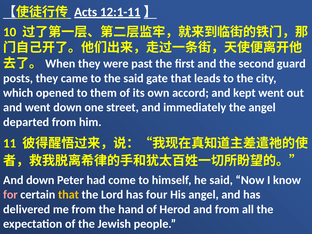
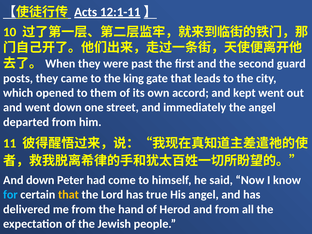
the said: said -> king (134, 78)
for colour: pink -> light blue (10, 195)
four: four -> true (157, 195)
